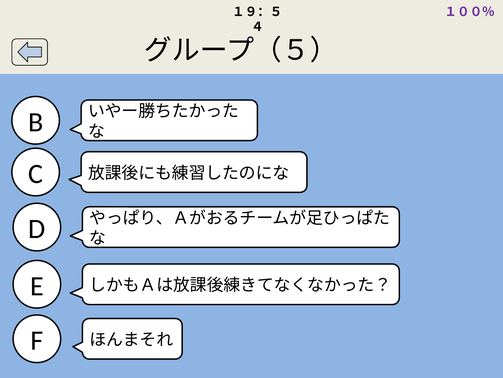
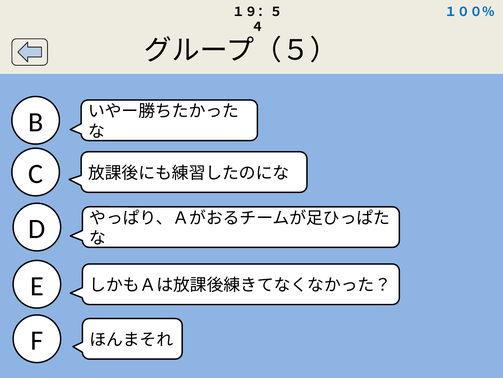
１００％ colour: purple -> blue (470, 12)
